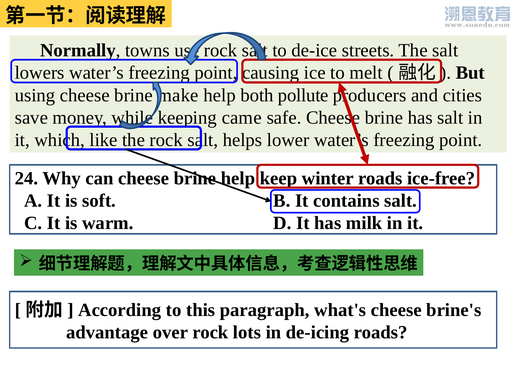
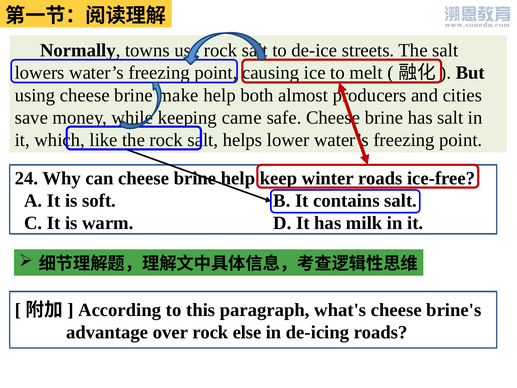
pollute: pollute -> almost (303, 95)
lots: lots -> else (247, 332)
